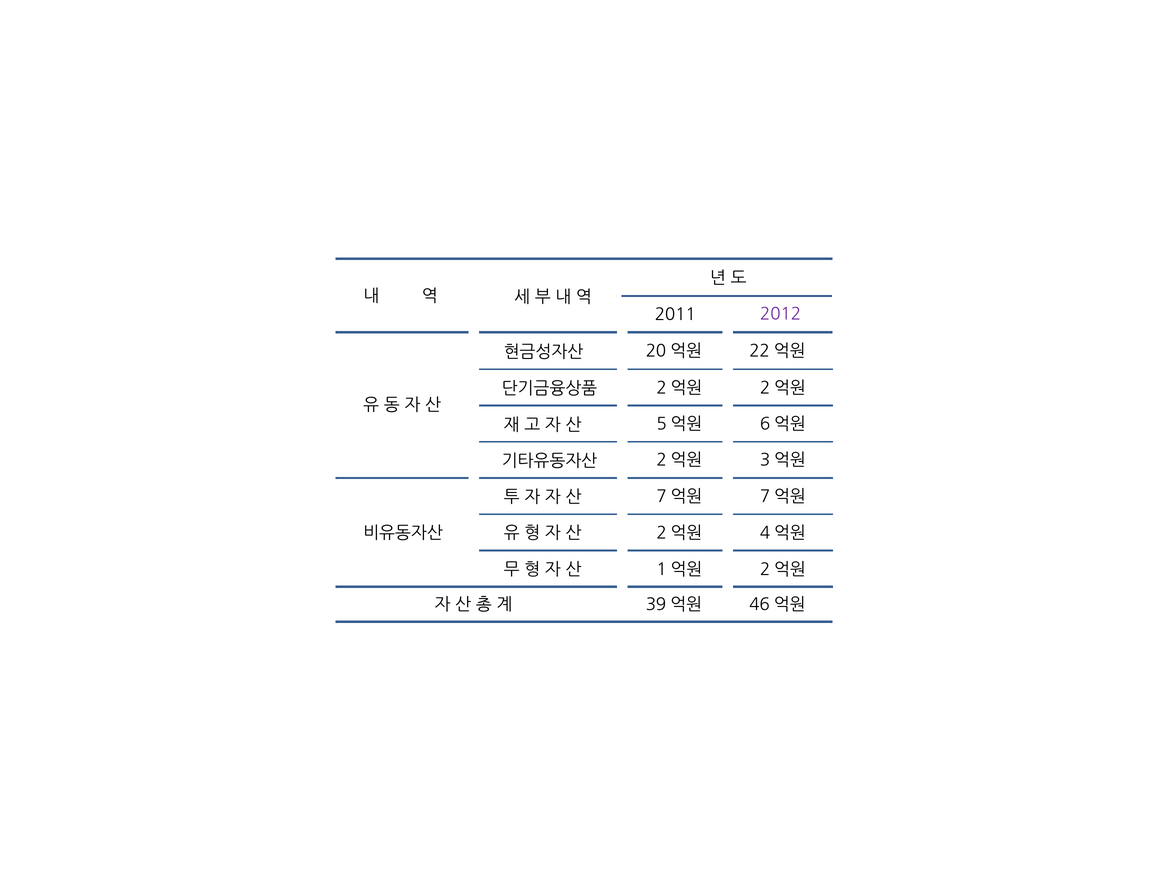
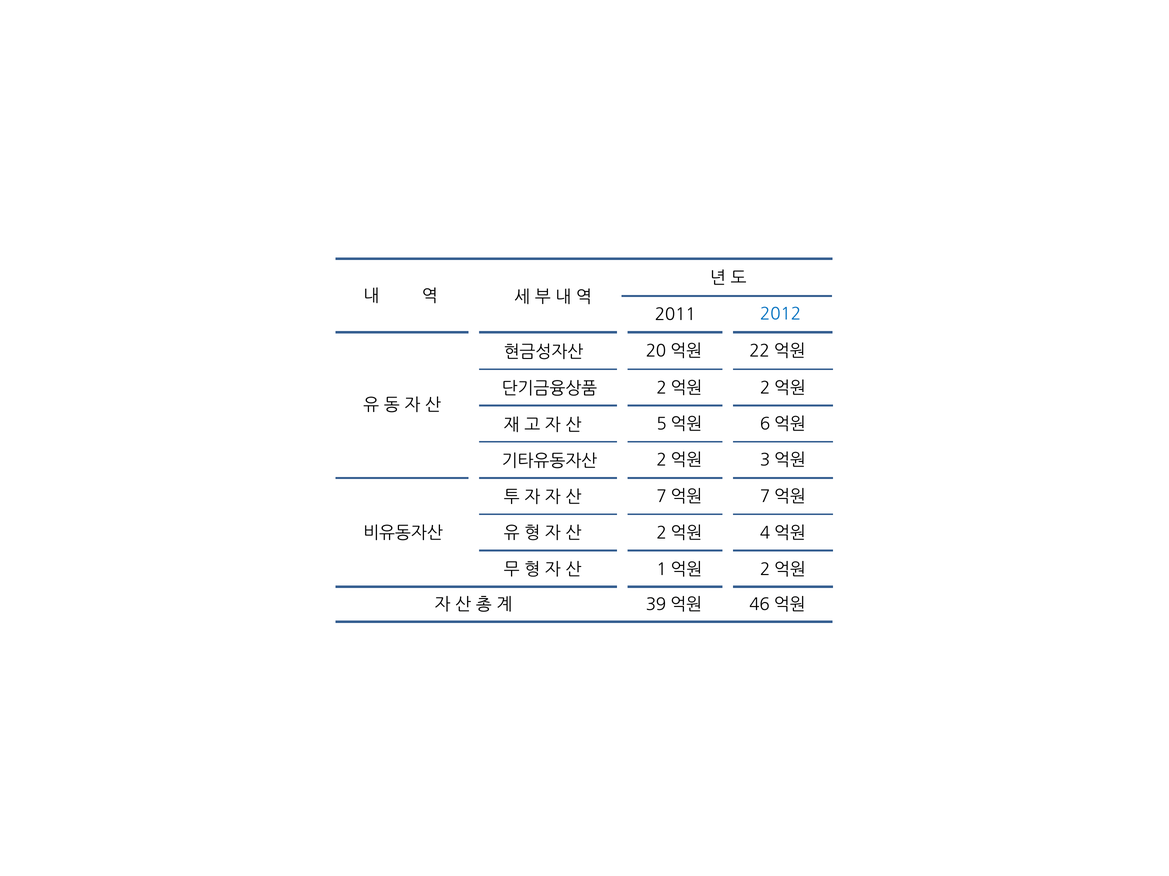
2012 colour: purple -> blue (781, 314)
